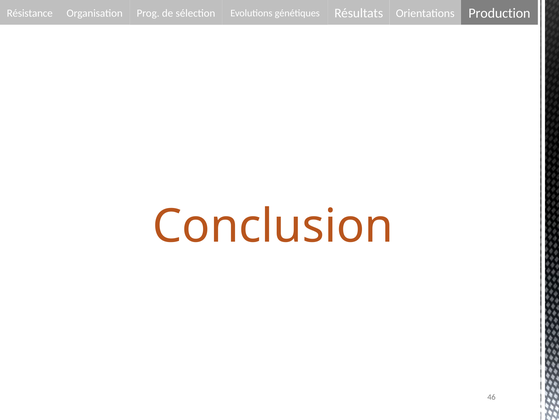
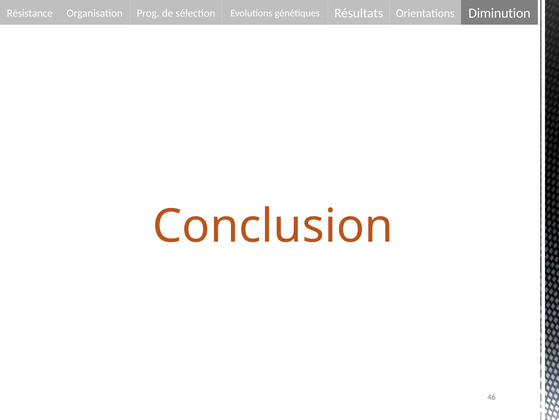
Production: Production -> Diminution (499, 13)
